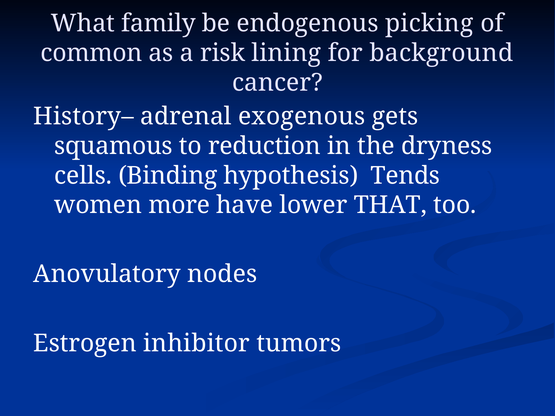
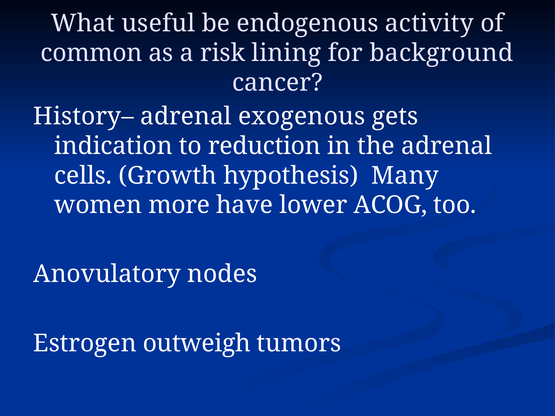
family: family -> useful (158, 23)
picking: picking -> activity (429, 23)
squamous: squamous -> indication (113, 146)
the dryness: dryness -> adrenal (447, 146)
Binding: Binding -> Growth (168, 176)
Tends: Tends -> Many (405, 176)
THAT: THAT -> ACOG (390, 205)
inhibitor: inhibitor -> outweigh (197, 343)
